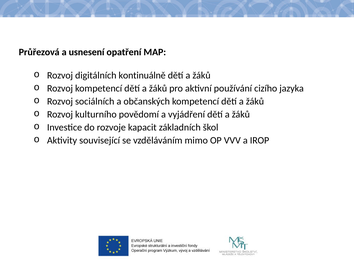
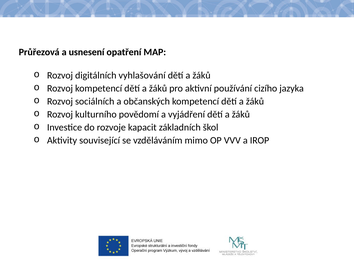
kontinuálně: kontinuálně -> vyhlašování (142, 75)
